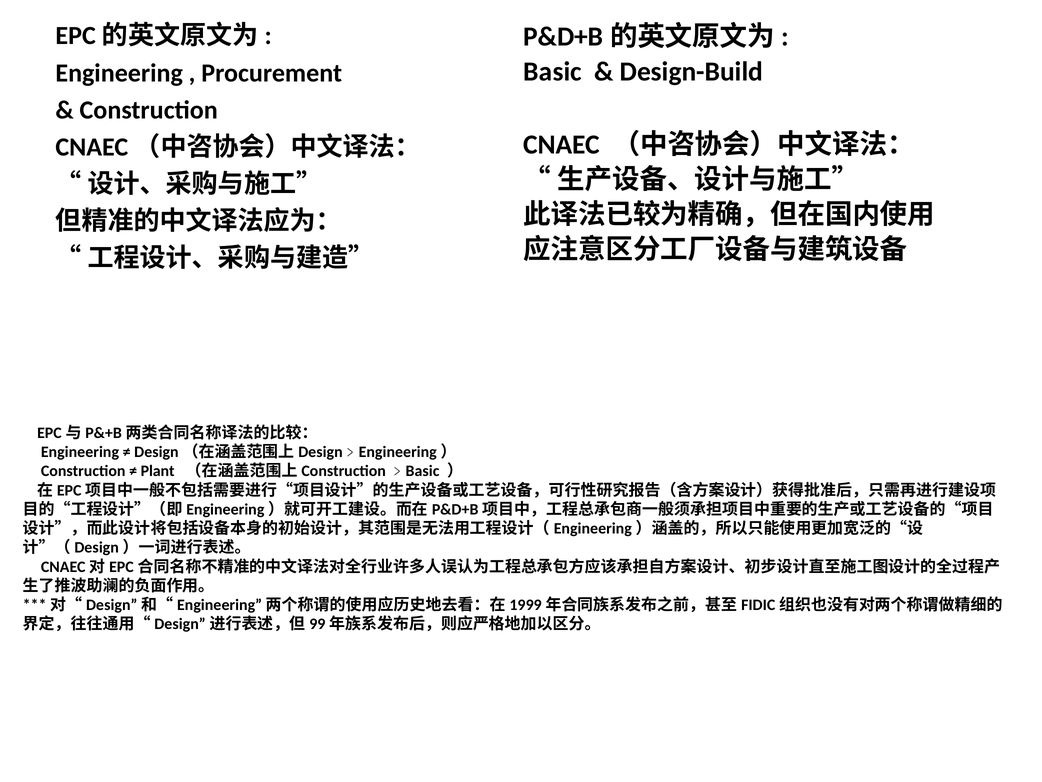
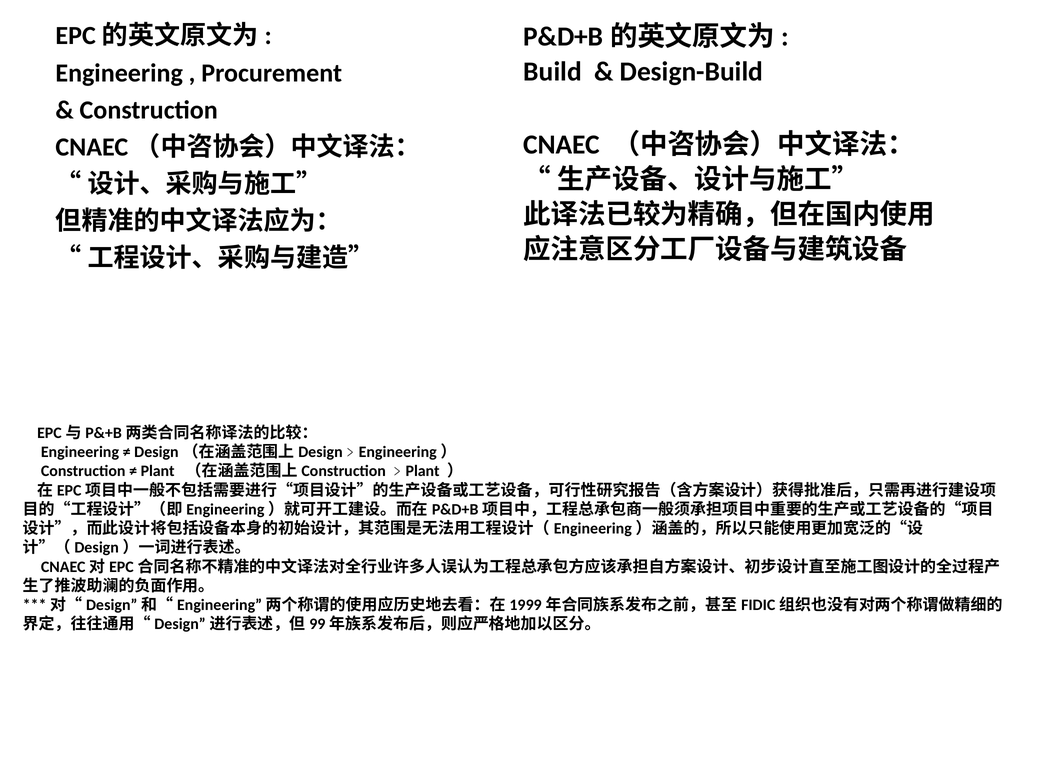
Basic: Basic -> Build (553, 72)
Basic: Basic -> Plant (423, 471)
